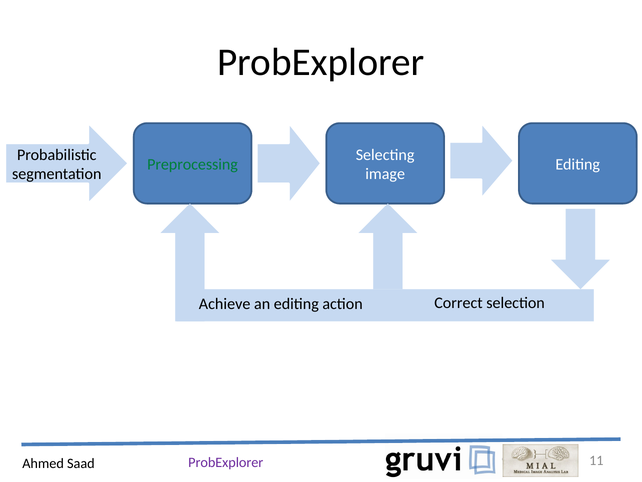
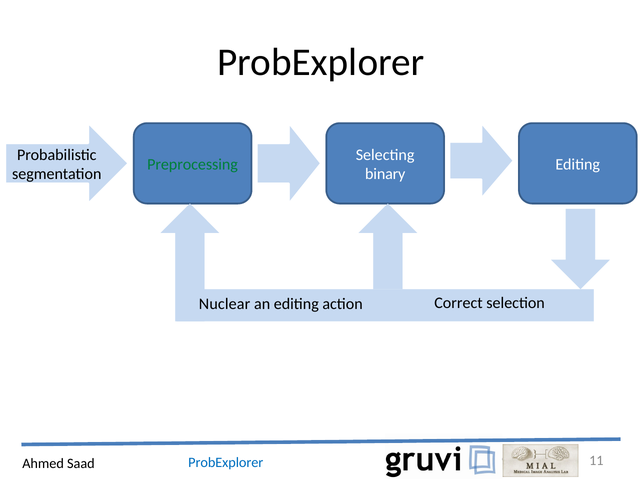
image: image -> binary (385, 174)
Achieve: Achieve -> Nuclear (225, 304)
ProbExplorer colour: purple -> blue (226, 462)
